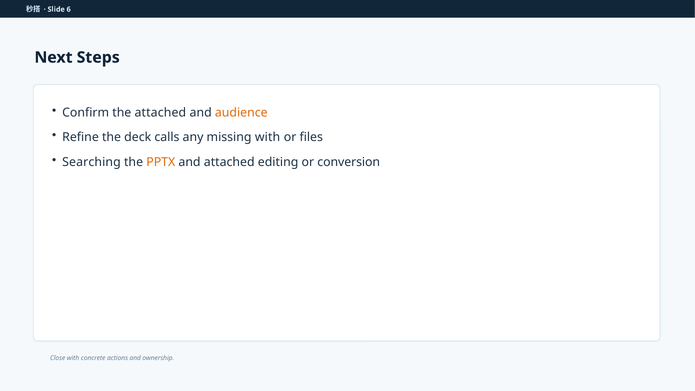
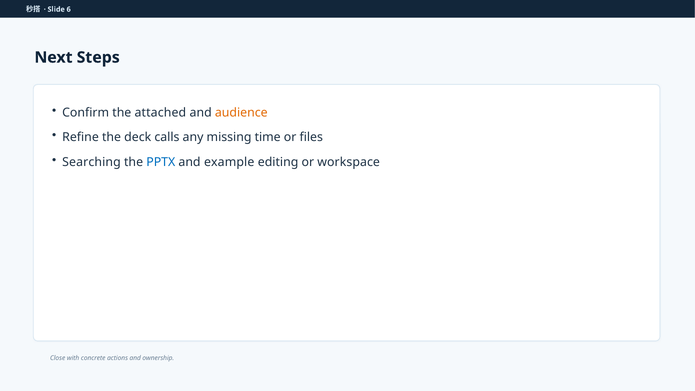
missing with: with -> time (268, 137)
PPTX colour: orange -> blue (161, 162)
and attached: attached -> example (229, 162)
conversion: conversion -> workspace (349, 162)
